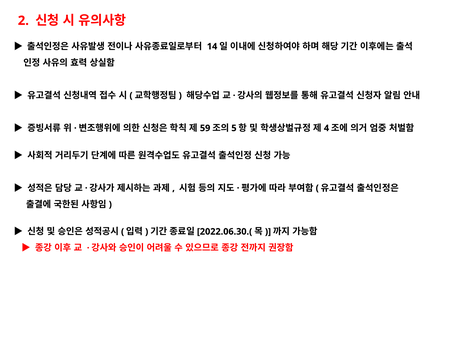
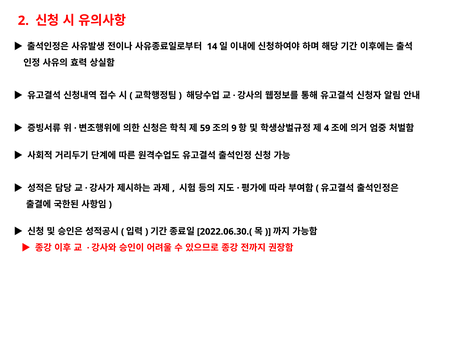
5: 5 -> 9 (234, 128)
